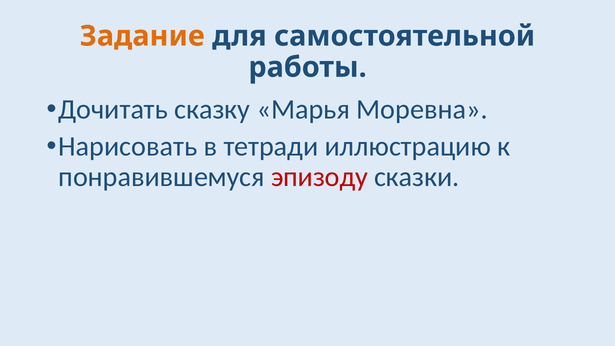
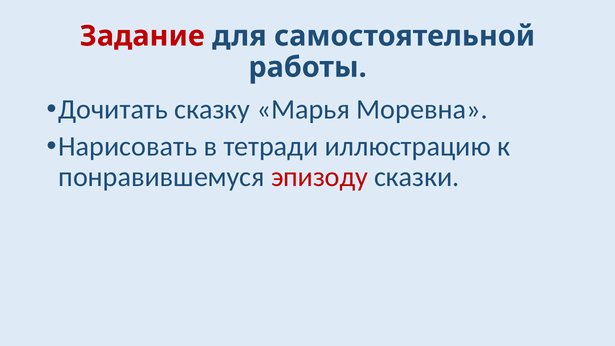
Задание colour: orange -> red (142, 36)
